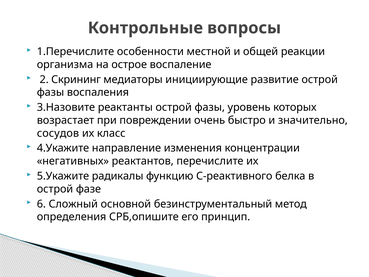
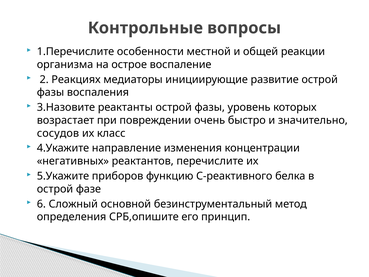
Скрининг: Скрининг -> Реакциях (76, 79)
радикалы: радикалы -> приборов (118, 176)
